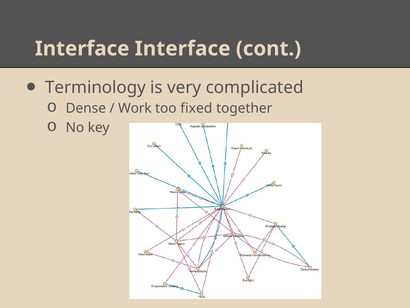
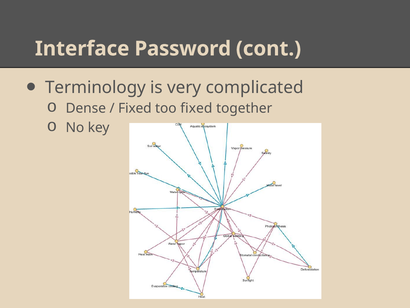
Interface Interface: Interface -> Password (183, 49)
Work: Work -> Fixed (135, 108)
